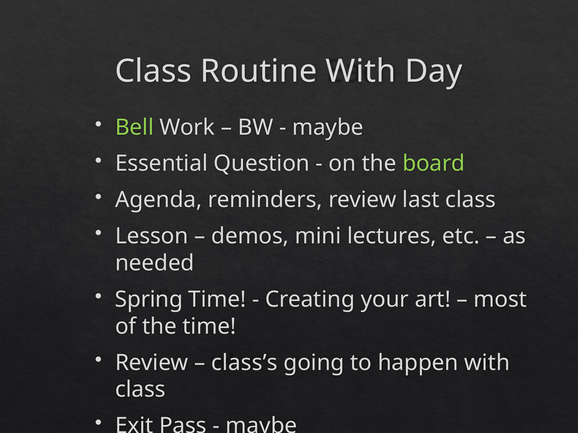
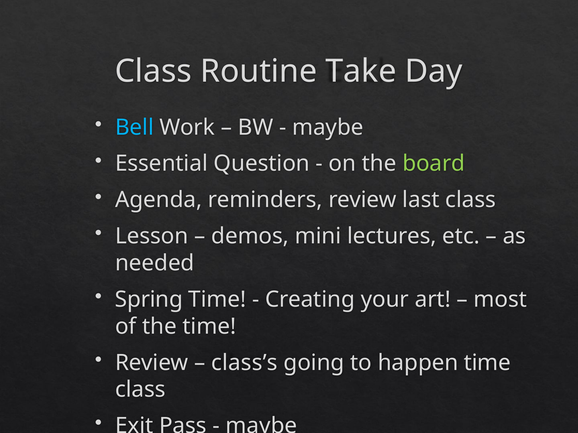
Routine With: With -> Take (361, 71)
Bell colour: light green -> light blue (134, 127)
happen with: with -> time (487, 363)
